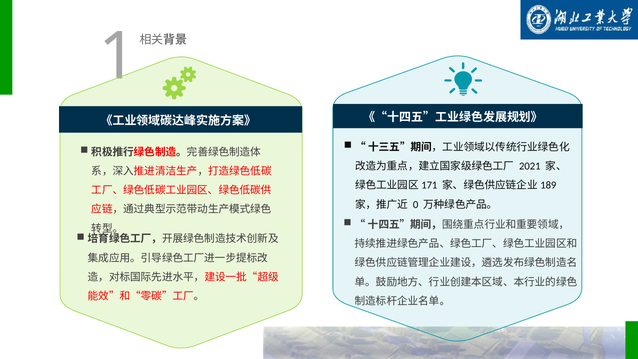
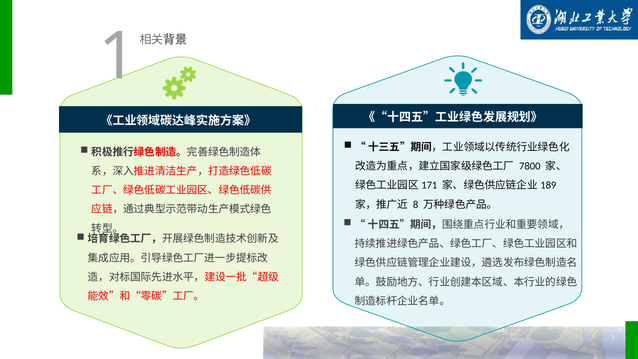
2021: 2021 -> 7800 (530, 166)
0: 0 -> 8 (416, 204)
